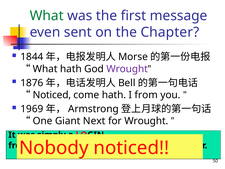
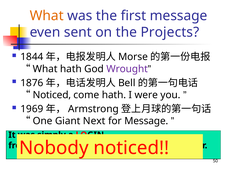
What colour: green -> orange (47, 16)
Chapter: Chapter -> Projects (170, 32)
I from: from -> were (146, 95)
for Wrought: Wrought -> Message (146, 121)
